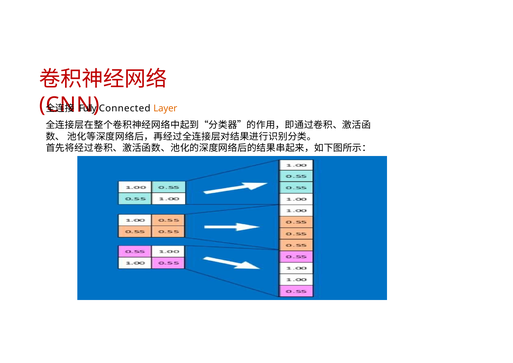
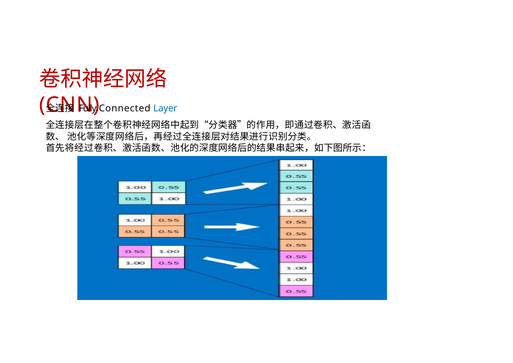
Layer colour: orange -> blue (165, 108)
